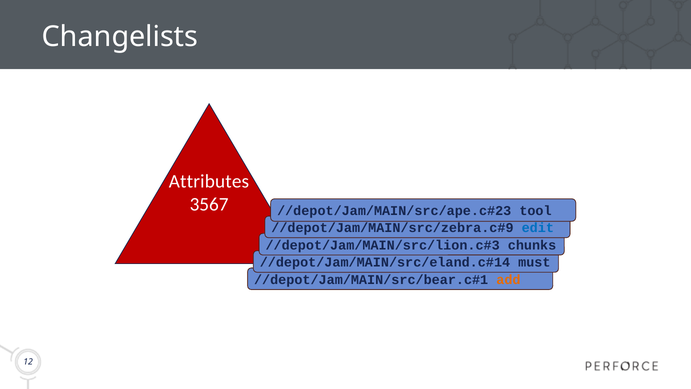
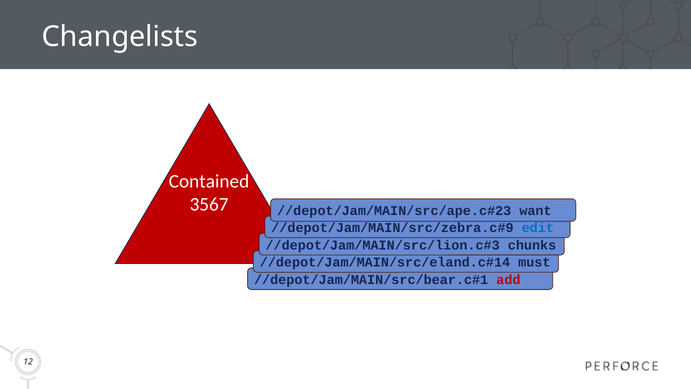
Attributes: Attributes -> Contained (209, 181)
tool: tool -> want (536, 211)
add colour: orange -> red (508, 279)
